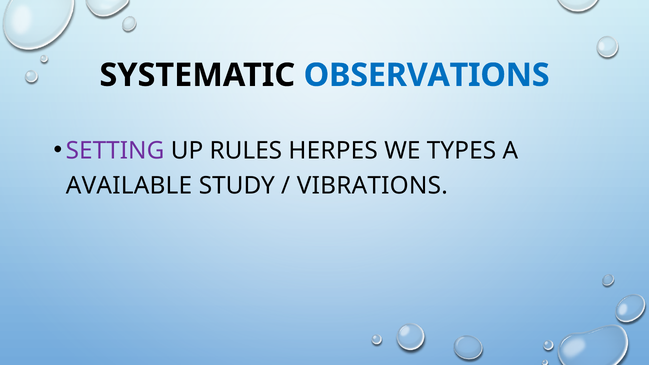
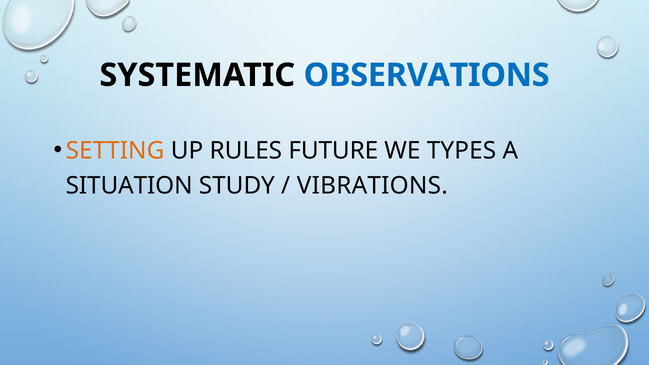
SETTING colour: purple -> orange (115, 151)
HERPES: HERPES -> FUTURE (333, 151)
AVAILABLE: AVAILABLE -> SITUATION (129, 186)
